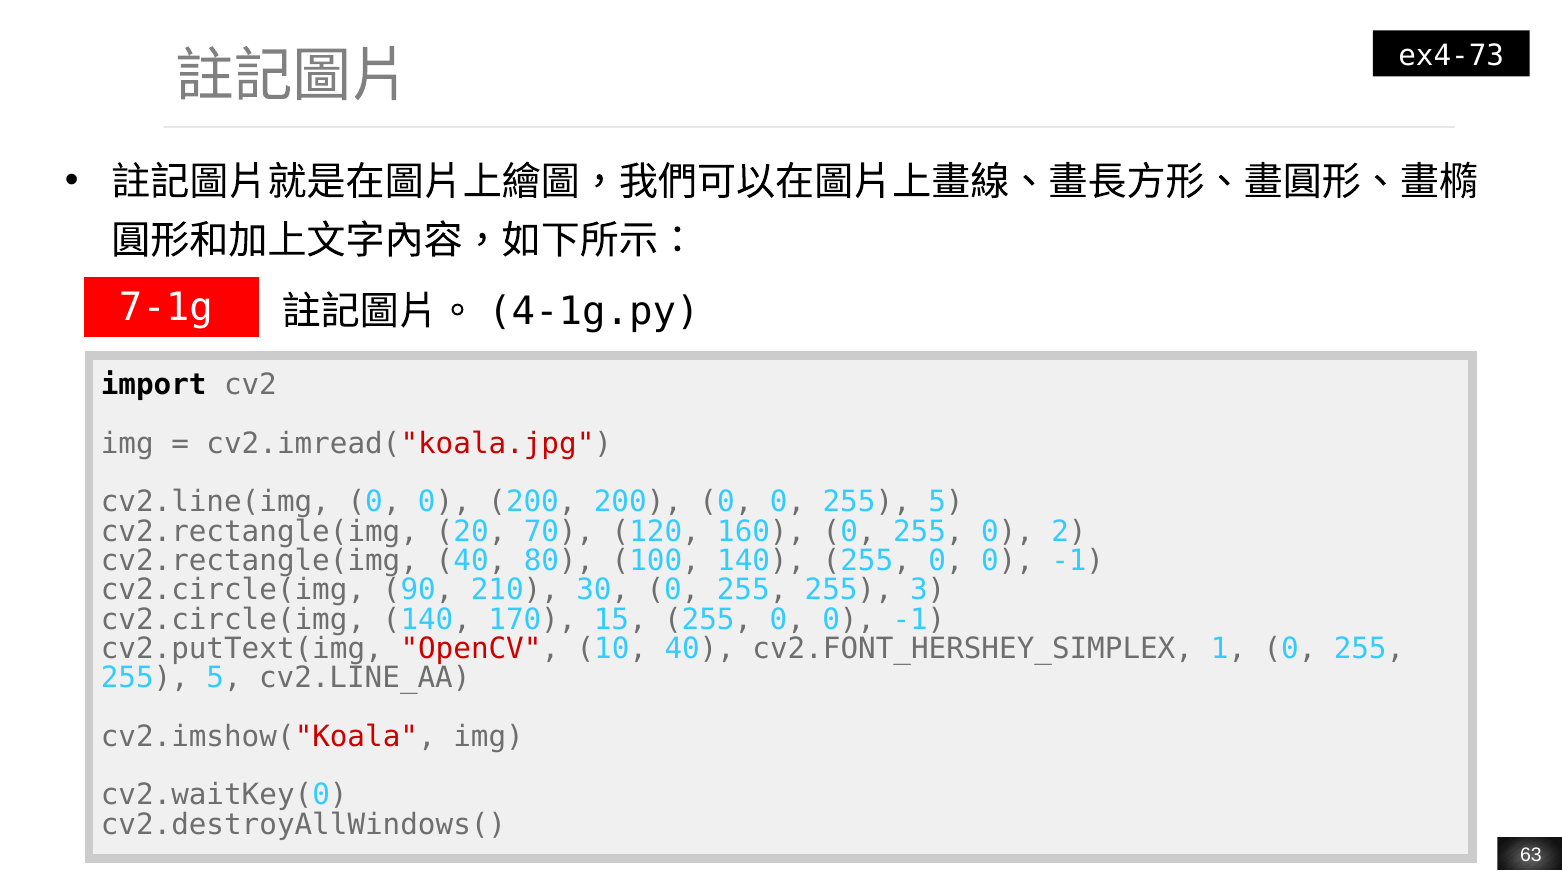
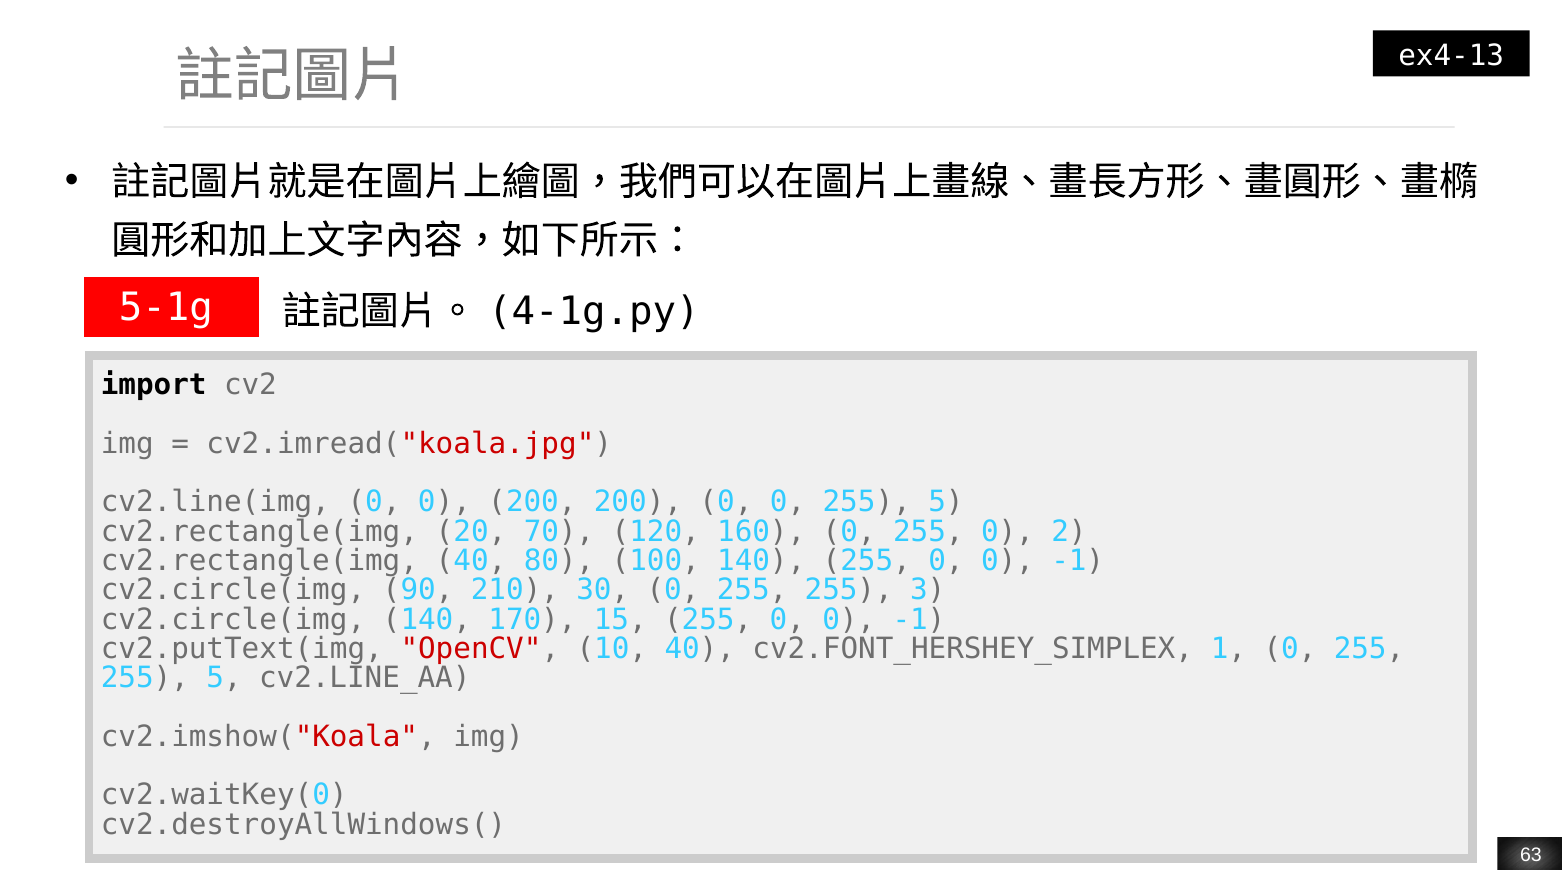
ex4-73: ex4-73 -> ex4-13 (1451, 55)
7-1g: 7-1g -> 5-1g (166, 308)
